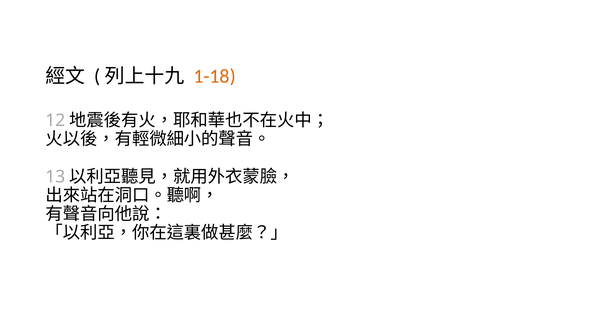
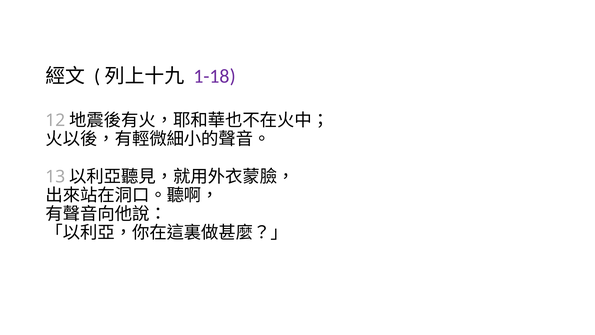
1-18 colour: orange -> purple (215, 76)
